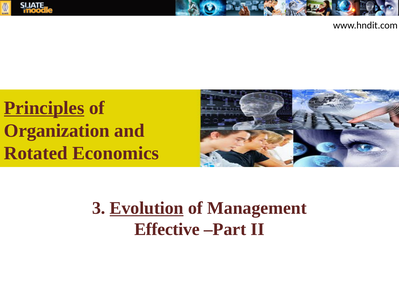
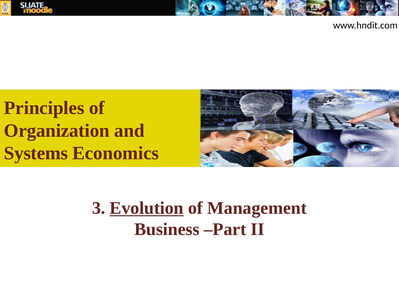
Principles underline: present -> none (44, 108)
Rotated: Rotated -> Systems (36, 153)
Effective: Effective -> Business (167, 230)
